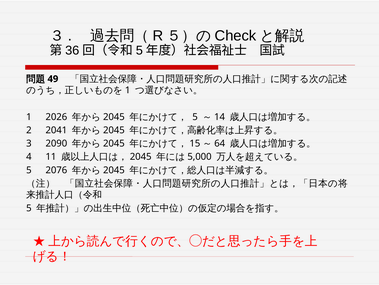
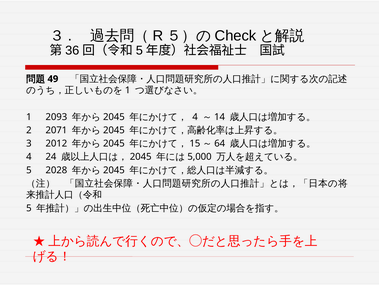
2026: 2026 -> 2093 (56, 117)
5: 5 -> 4 (195, 117)
2041: 2041 -> 2071 (56, 130)
2090: 2090 -> 2012 (56, 143)
11: 11 -> 24 (51, 156)
2076: 2076 -> 2028 (56, 170)
